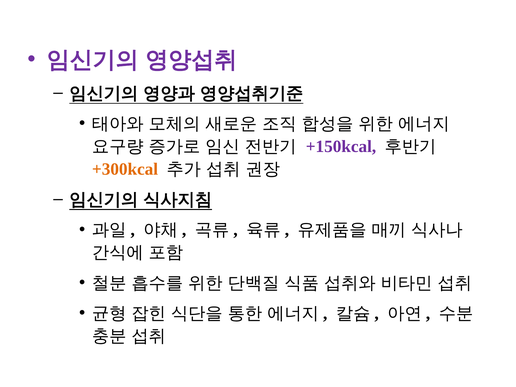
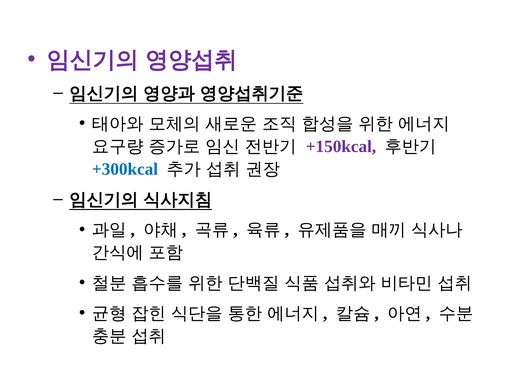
+300kcal colour: orange -> blue (125, 169)
